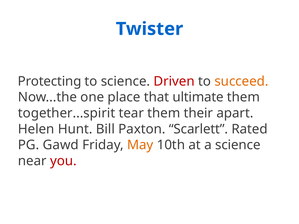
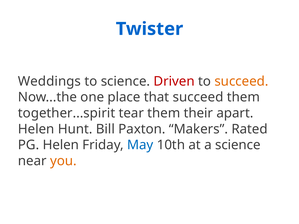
Protecting: Protecting -> Weddings (49, 81)
that ultimate: ultimate -> succeed (198, 97)
Scarlett: Scarlett -> Makers (198, 129)
PG Gawd: Gawd -> Helen (61, 145)
May colour: orange -> blue (140, 145)
you colour: red -> orange (63, 161)
